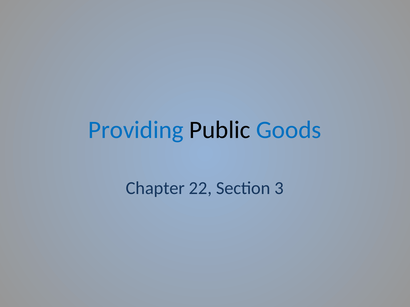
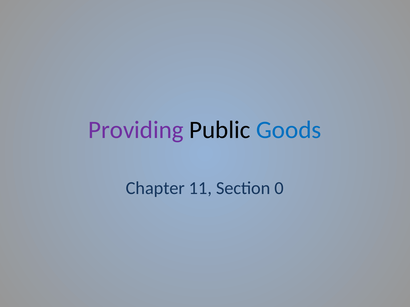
Providing colour: blue -> purple (136, 130)
22: 22 -> 11 (200, 189)
3: 3 -> 0 (279, 189)
